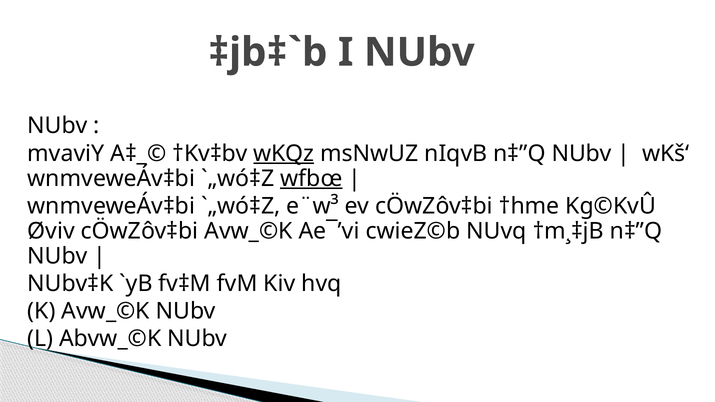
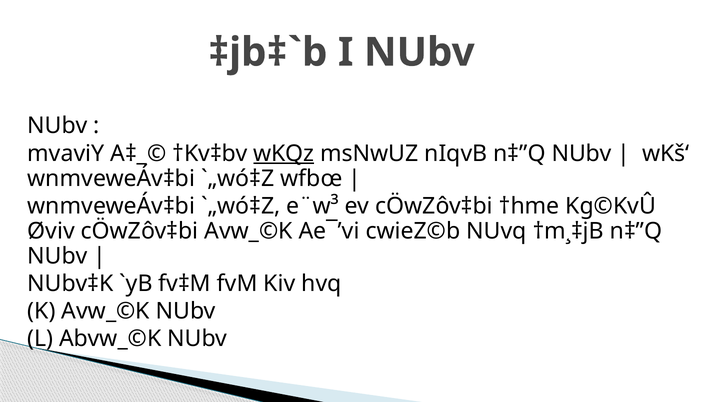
wfbœ underline: present -> none (311, 179)
